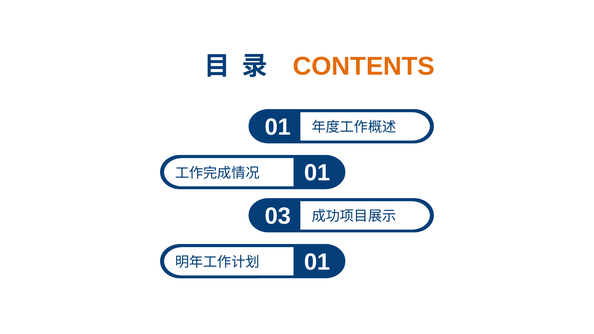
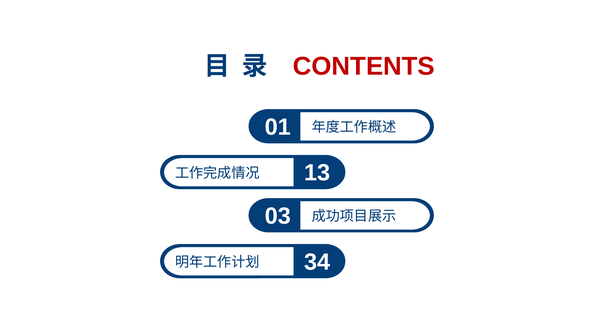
CONTENTS colour: orange -> red (364, 66)
01: 01 -> 13 (317, 173)
01: 01 -> 34 (317, 262)
